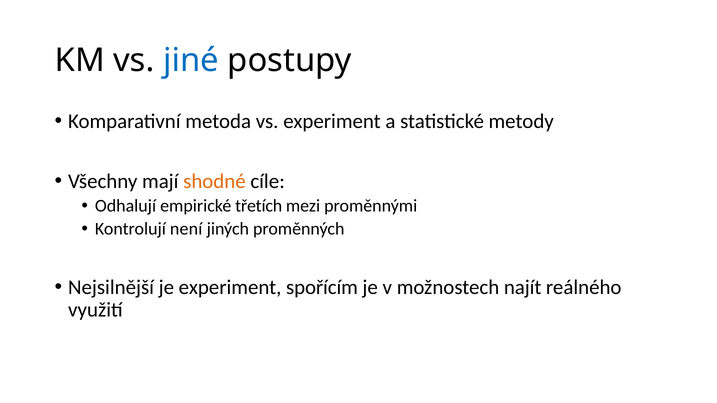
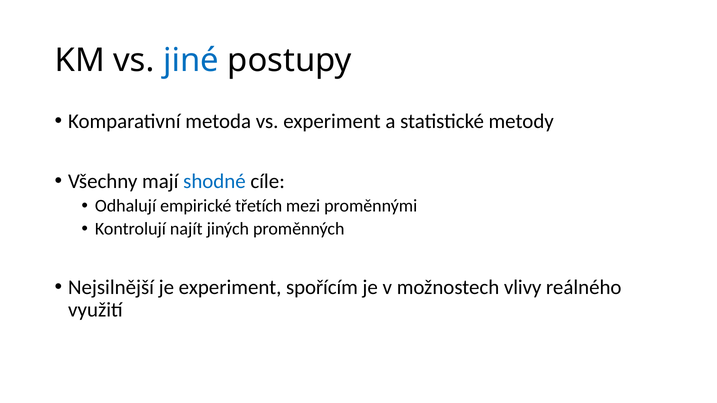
shodné colour: orange -> blue (214, 181)
není: není -> najít (186, 229)
najít: najít -> vlivy (523, 288)
